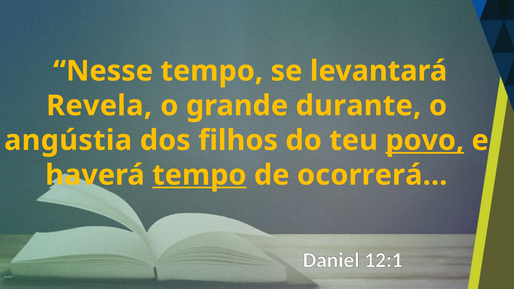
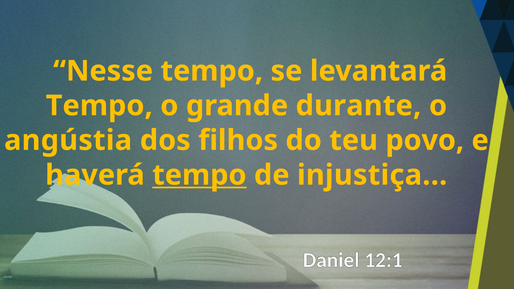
Revela: Revela -> Tempo (99, 106)
povo underline: present -> none (425, 140)
ocorrerá: ocorrerá -> injustiça (372, 175)
